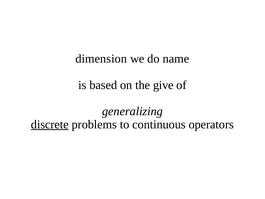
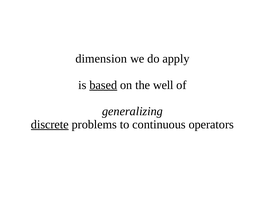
name: name -> apply (176, 59)
based underline: none -> present (103, 85)
give: give -> well (163, 85)
